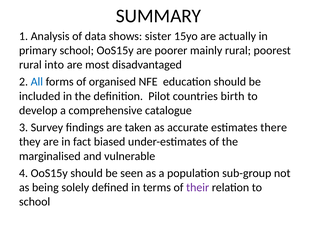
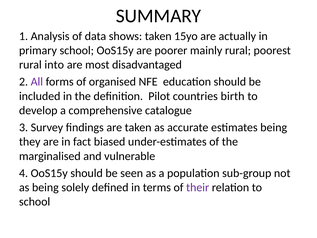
shows sister: sister -> taken (158, 36)
All colour: blue -> purple (37, 82)
estimates there: there -> being (274, 127)
